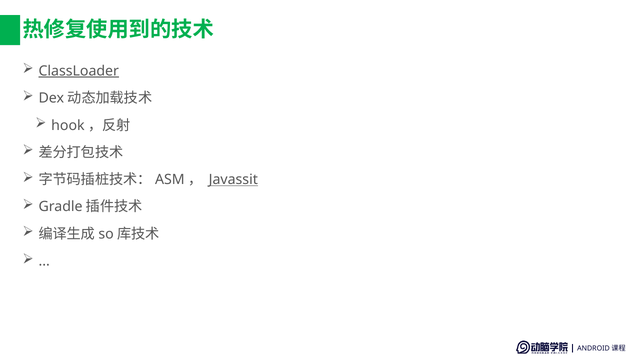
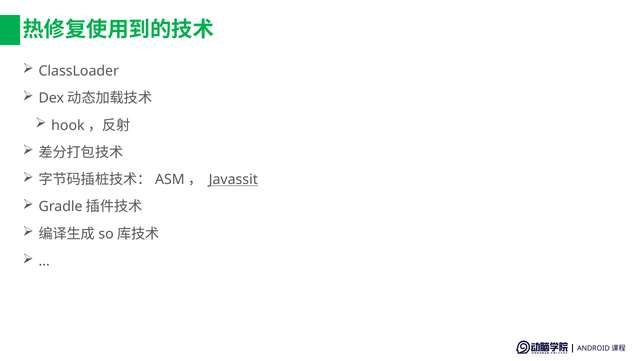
ClassLoader underline: present -> none (79, 71)
